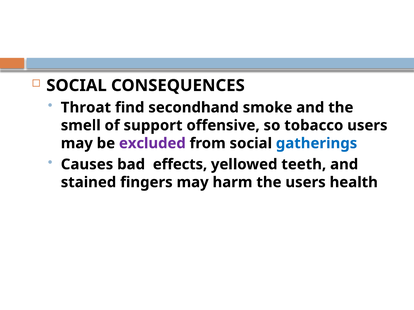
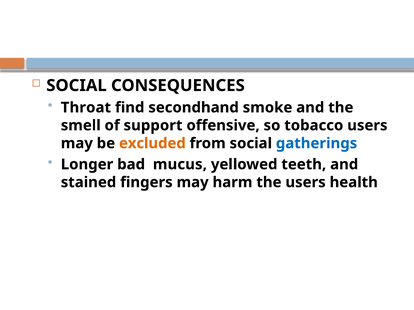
excluded colour: purple -> orange (152, 144)
Causes: Causes -> Longer (87, 165)
effects: effects -> mucus (180, 165)
